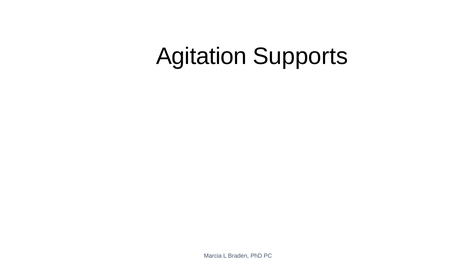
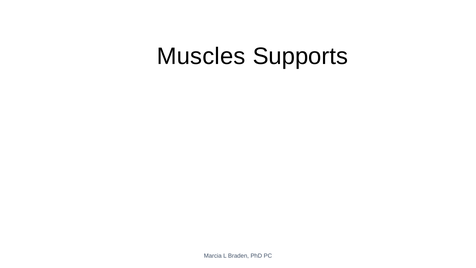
Agitation: Agitation -> Muscles (201, 56)
